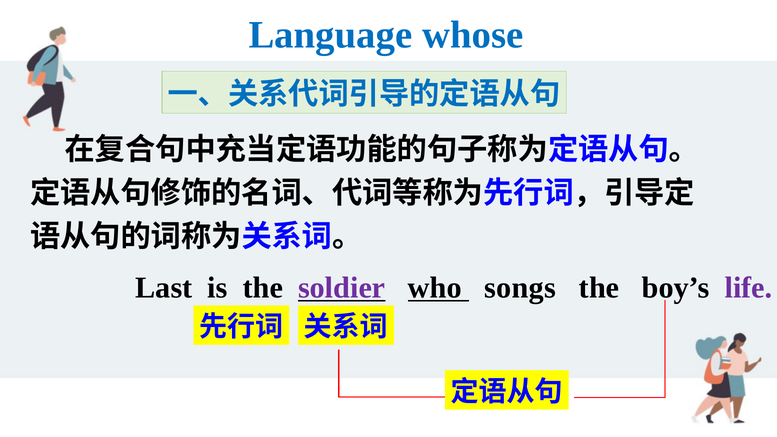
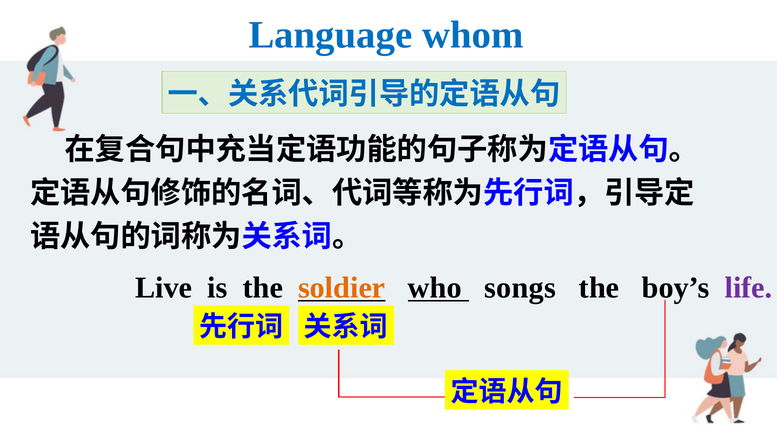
whose: whose -> whom (473, 35)
Last: Last -> Live (164, 288)
soldier colour: purple -> orange (342, 288)
